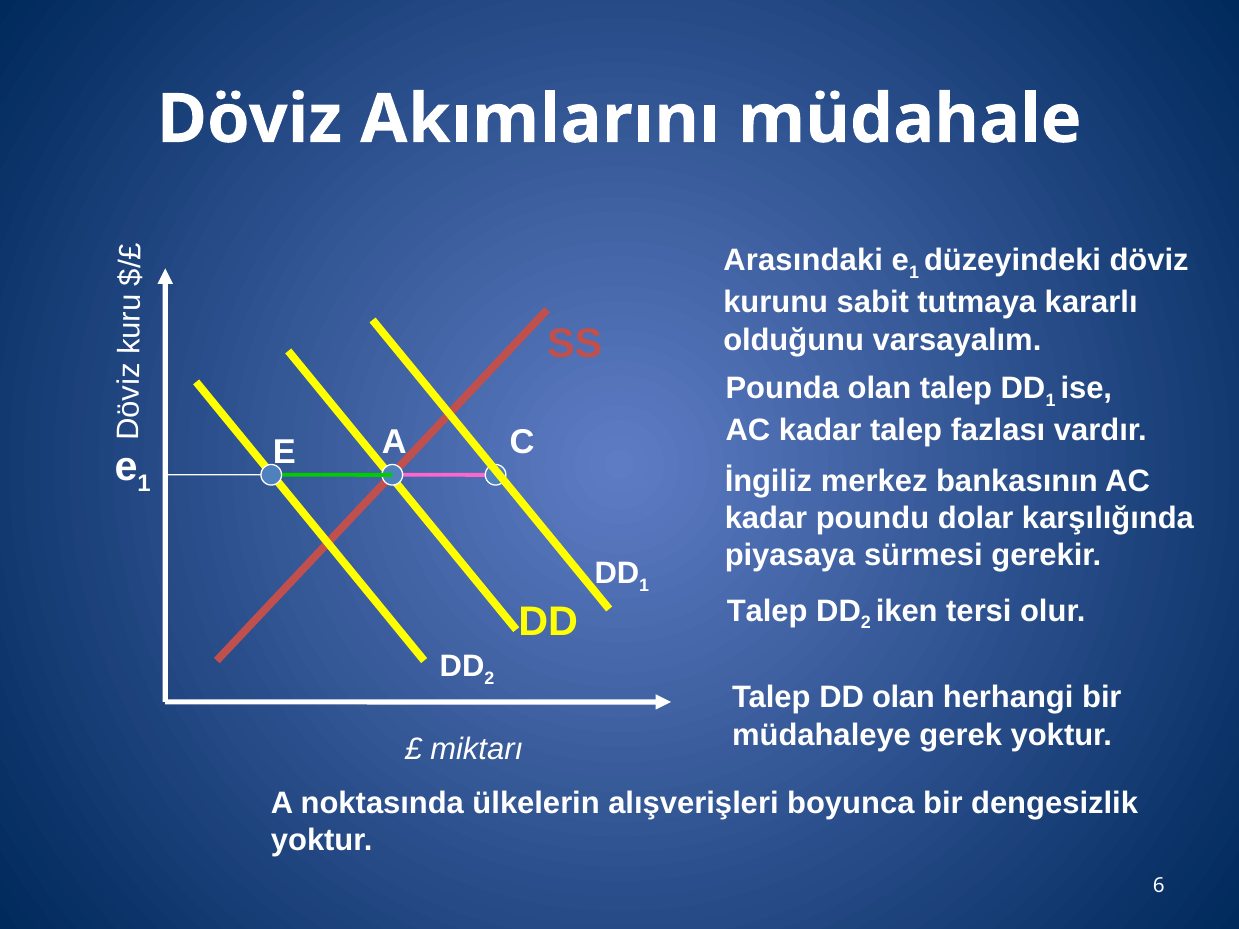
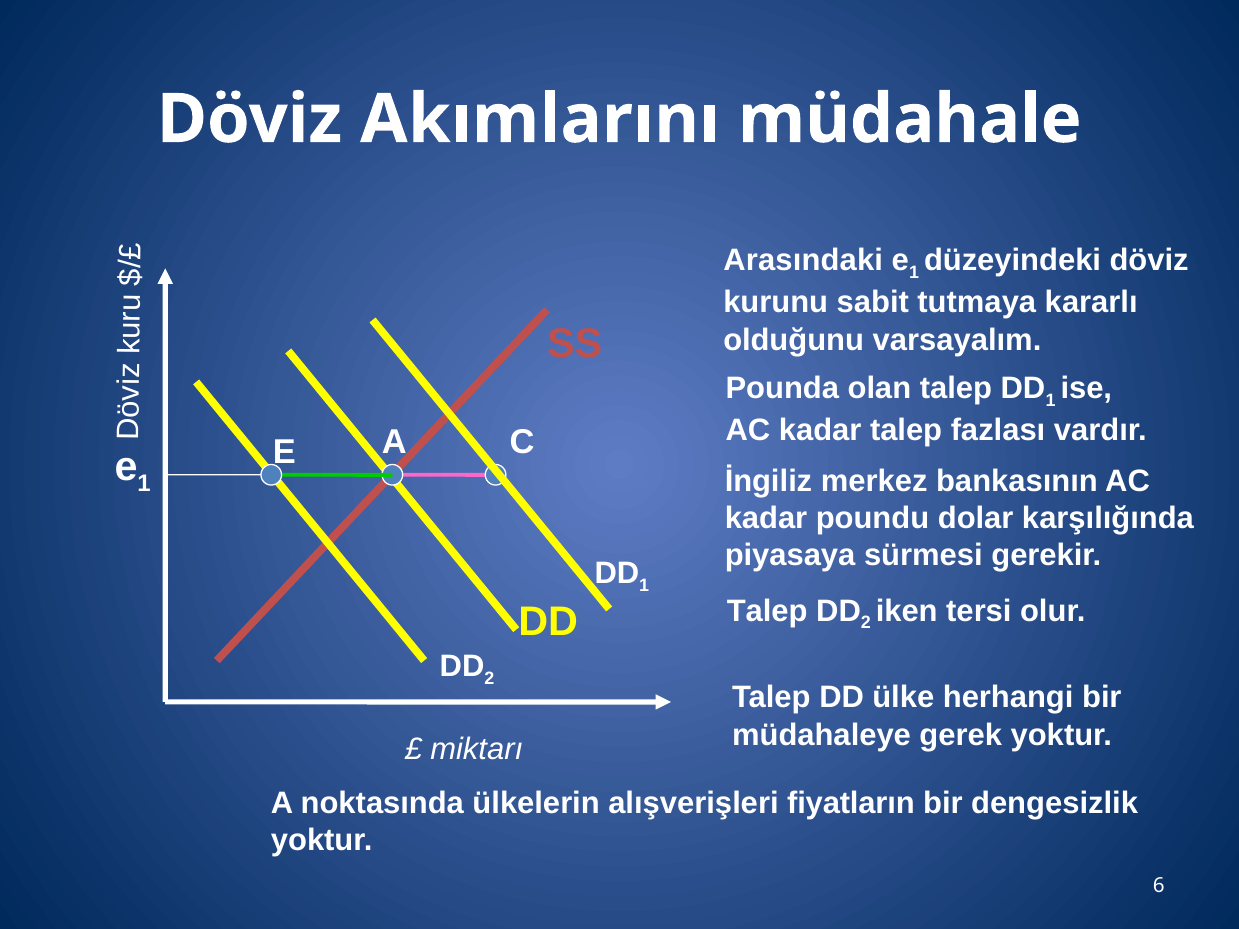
DD olan: olan -> ülke (903, 698)
boyunca: boyunca -> fiyatların (851, 803)
